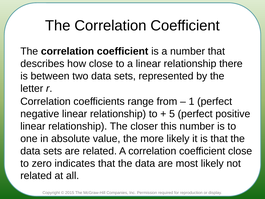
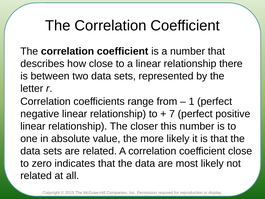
5: 5 -> 7 (172, 114)
